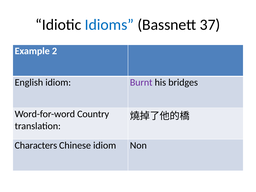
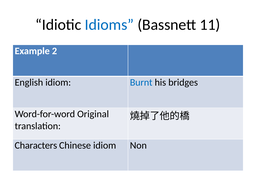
37: 37 -> 11 (210, 25)
Burnt colour: purple -> blue (141, 82)
Country: Country -> Original (93, 114)
